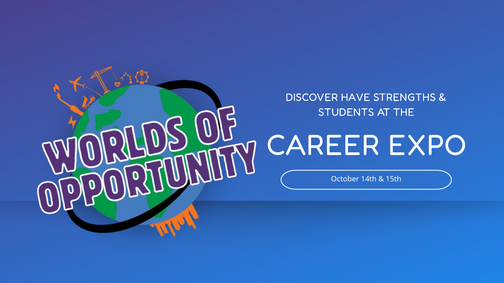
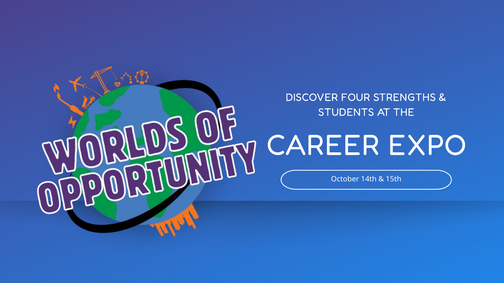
HAVE: HAVE -> FOUR (356, 97)
